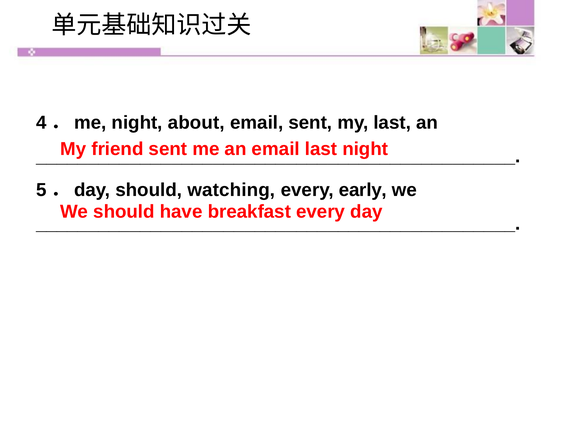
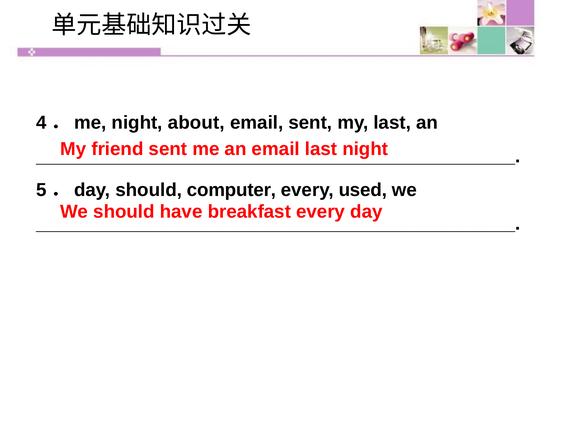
watching: watching -> computer (231, 190)
early: early -> used (363, 190)
